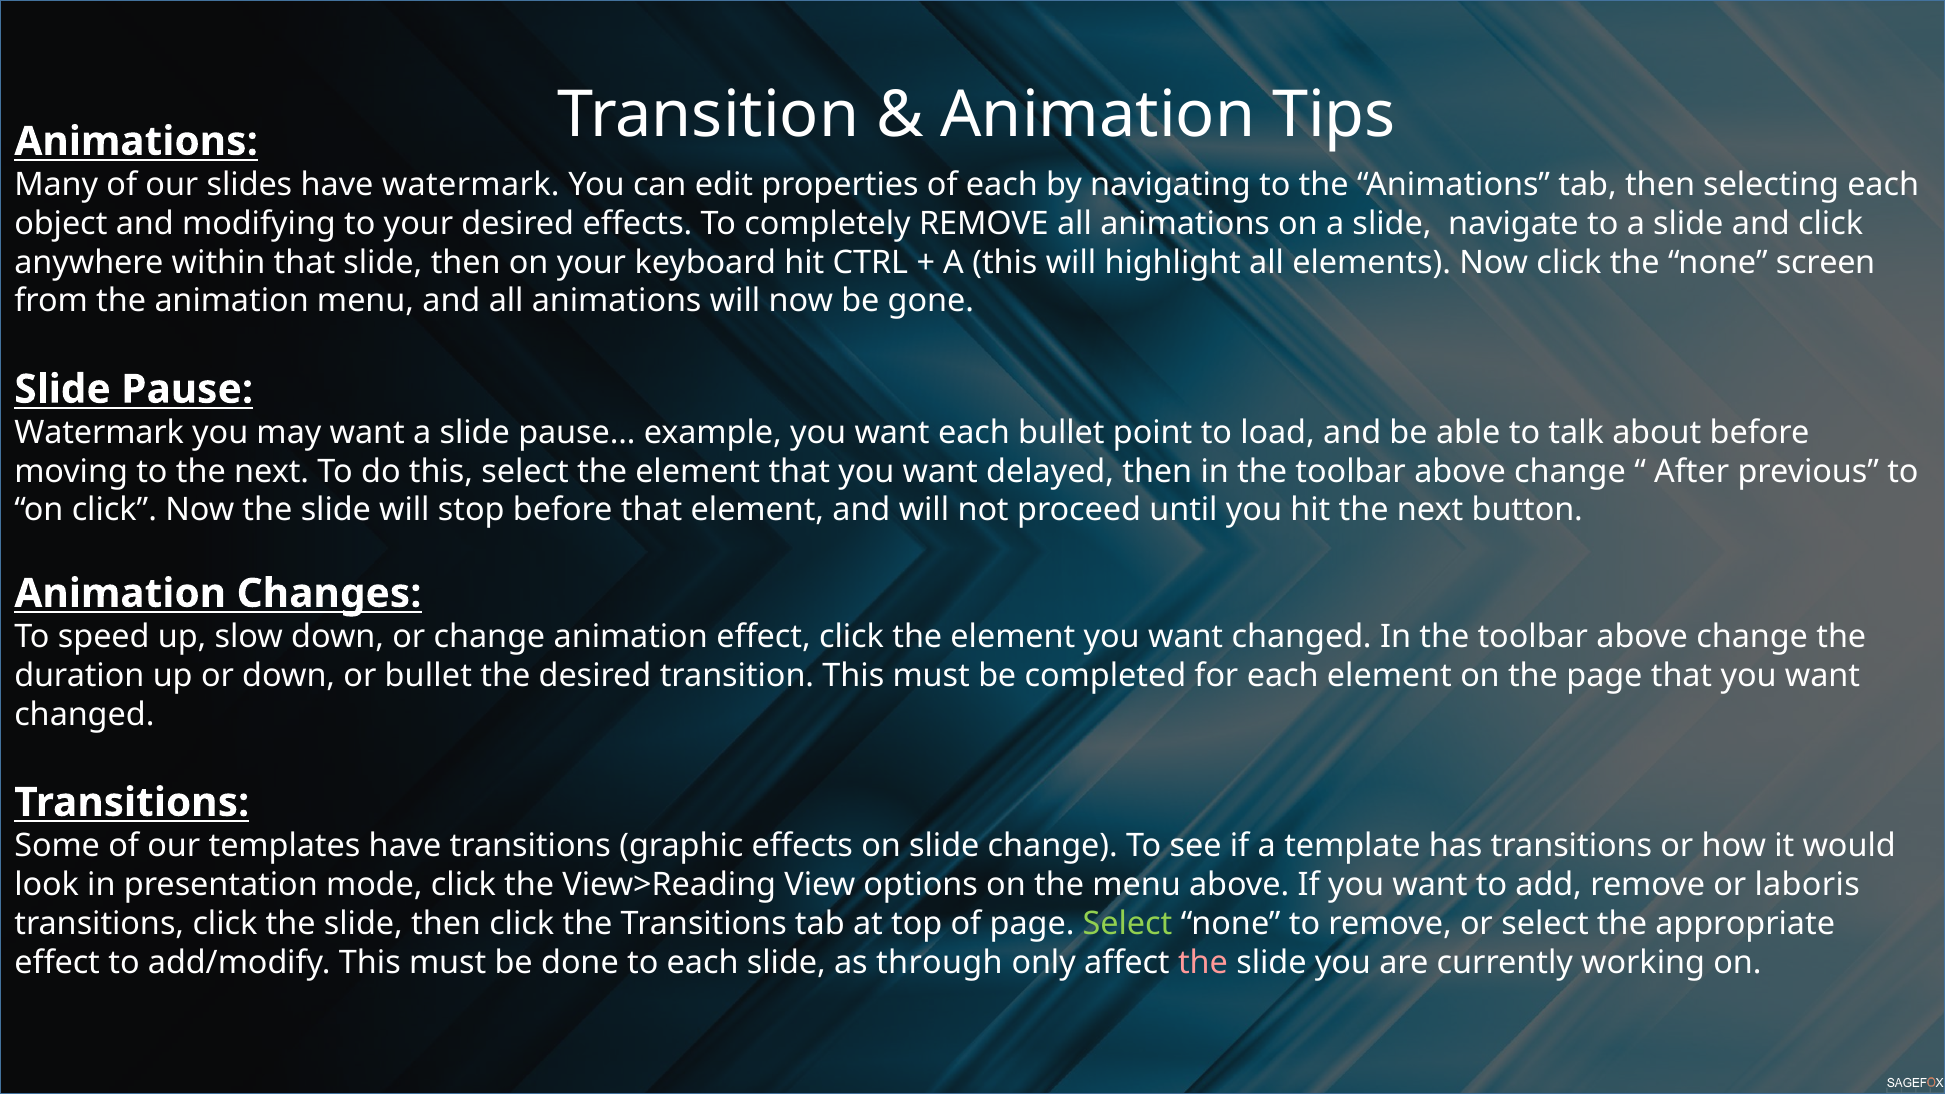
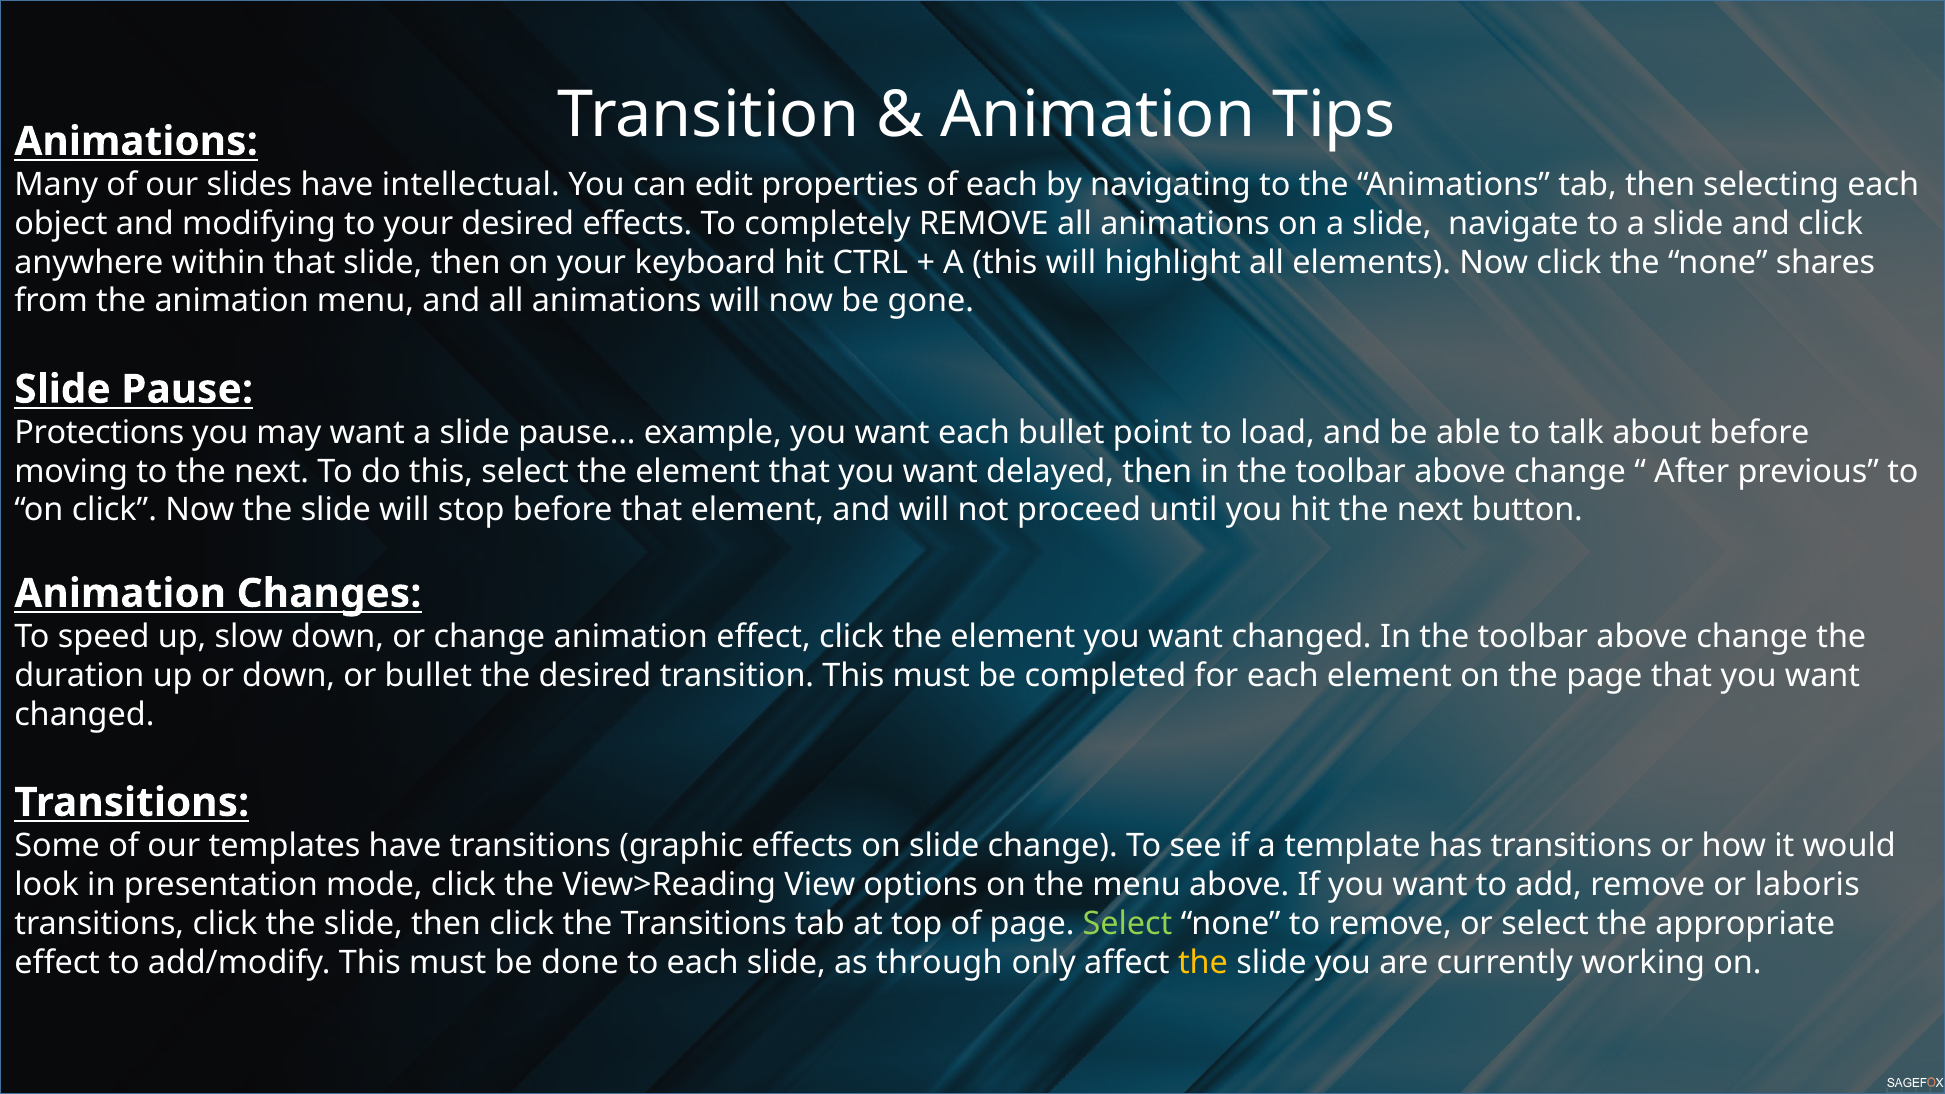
have watermark: watermark -> intellectual (471, 185)
screen: screen -> shares (1826, 262)
Watermark: Watermark -> Protections (99, 433)
the colour: pink -> yellow (1203, 962)
